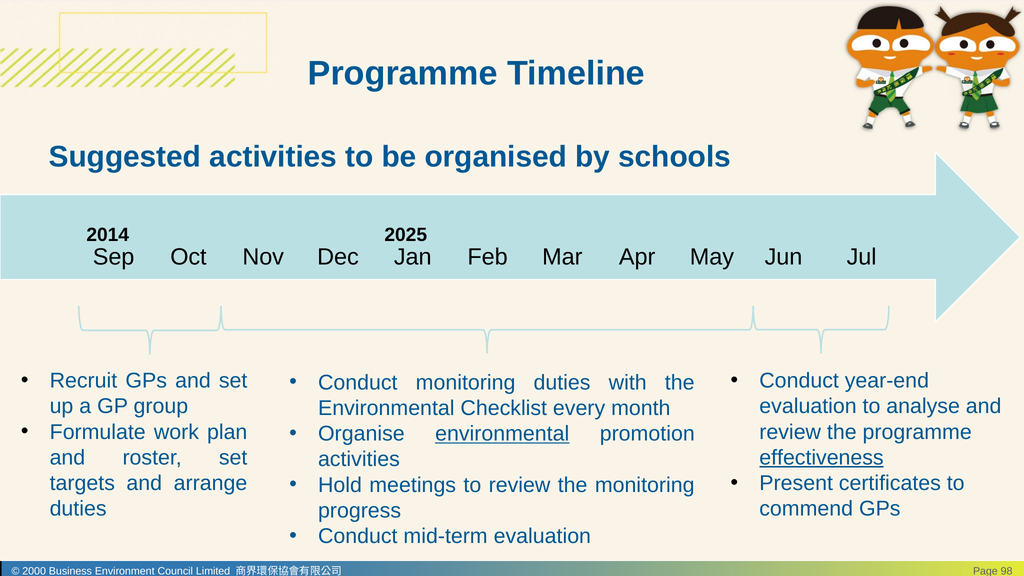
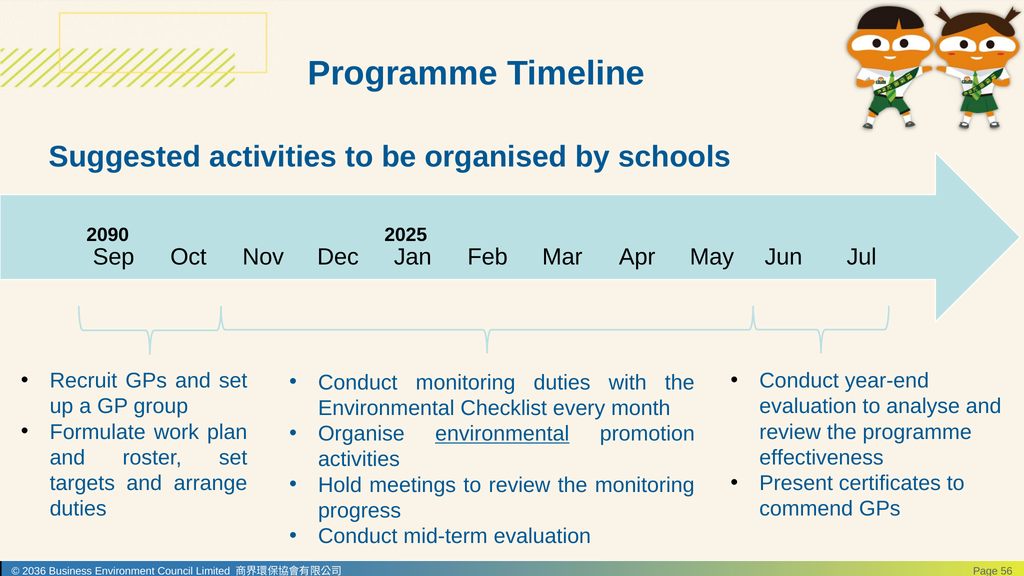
2014: 2014 -> 2090 (108, 235)
effectiveness underline: present -> none (822, 458)
2000: 2000 -> 2036 (34, 571)
98: 98 -> 56 (1007, 571)
